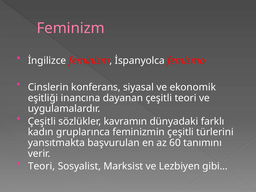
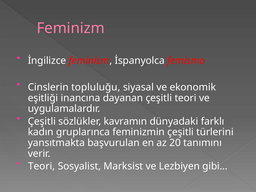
konferans: konferans -> topluluğu (96, 87)
60: 60 -> 20 (175, 143)
